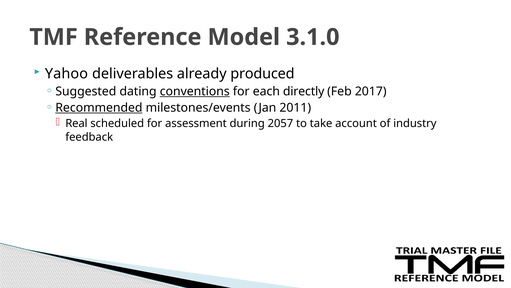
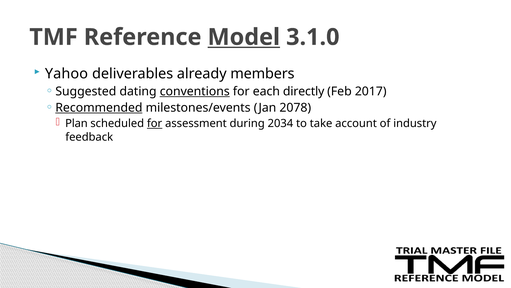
Model underline: none -> present (244, 37)
produced: produced -> members (262, 74)
2011: 2011 -> 2078 (295, 108)
Real: Real -> Plan (76, 123)
for underline: none -> present (155, 123)
2057: 2057 -> 2034 (280, 123)
